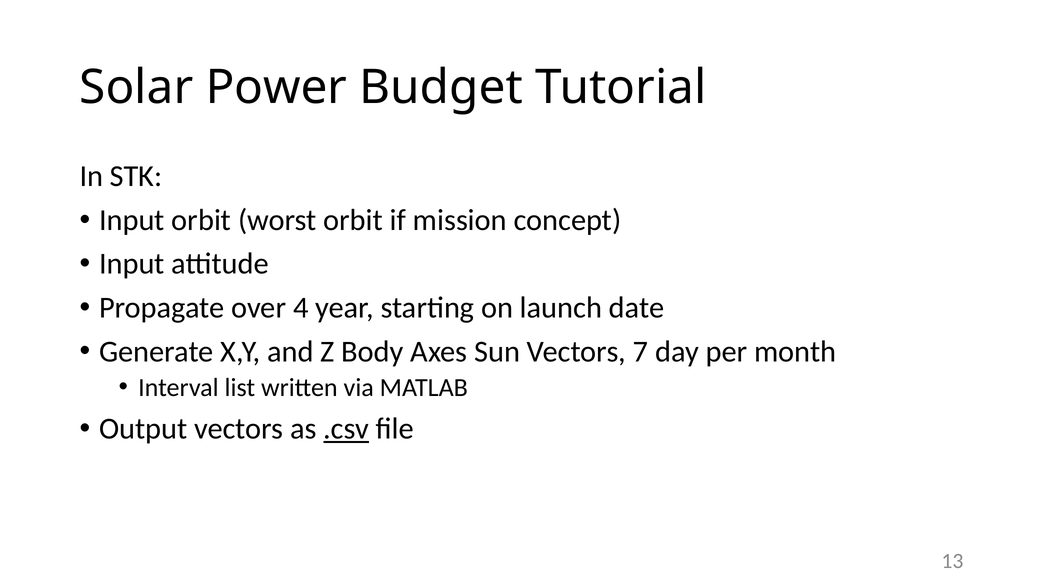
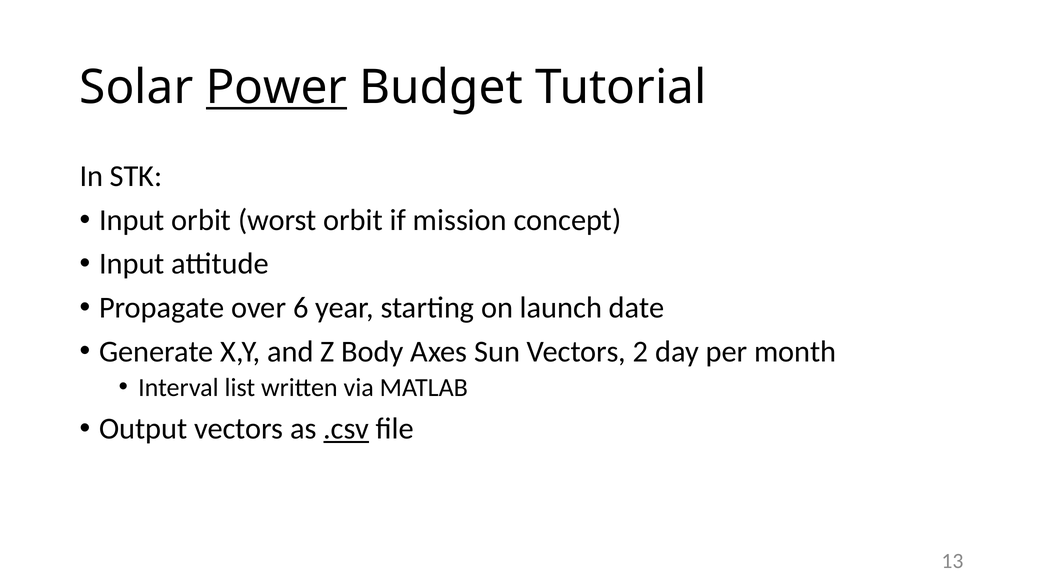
Power underline: none -> present (276, 88)
4: 4 -> 6 (301, 308)
7: 7 -> 2 (641, 351)
